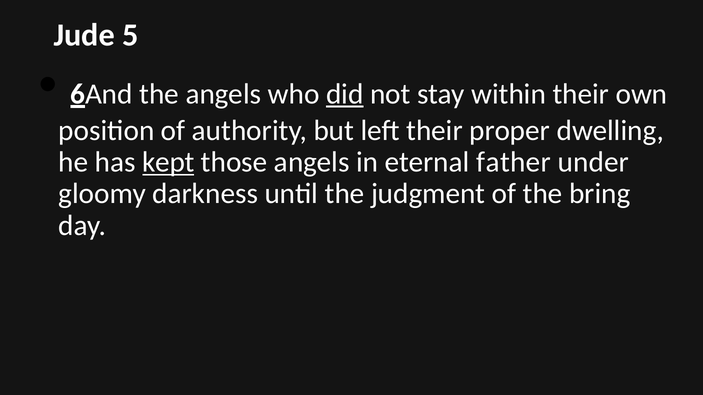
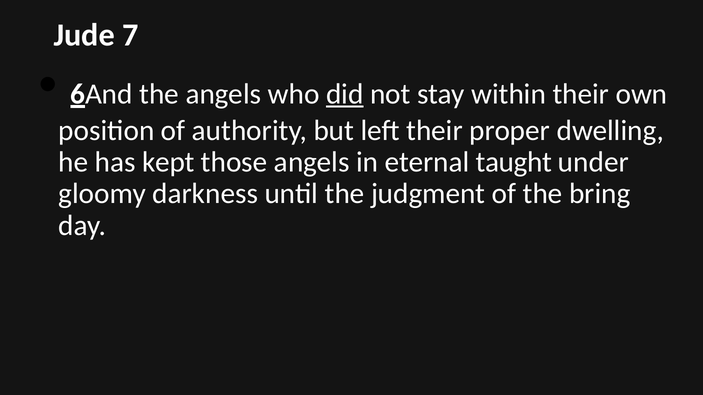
5: 5 -> 7 (130, 35)
kept underline: present -> none (168, 162)
father: father -> taught (514, 162)
